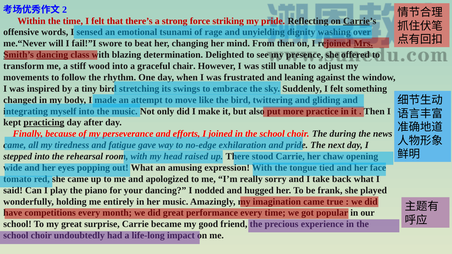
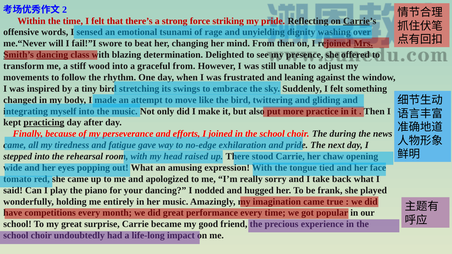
graceful chair: chair -> from (184, 66)
